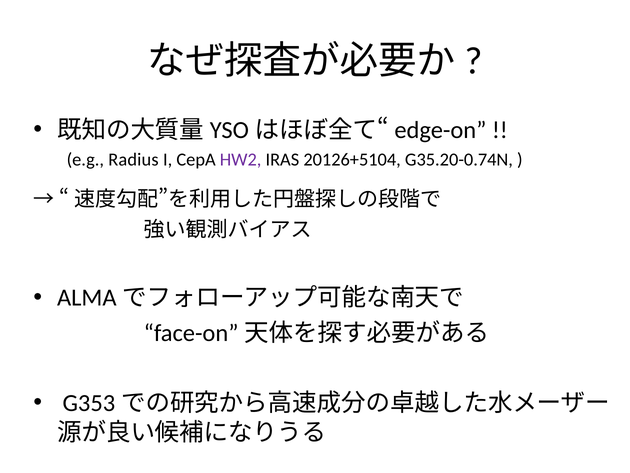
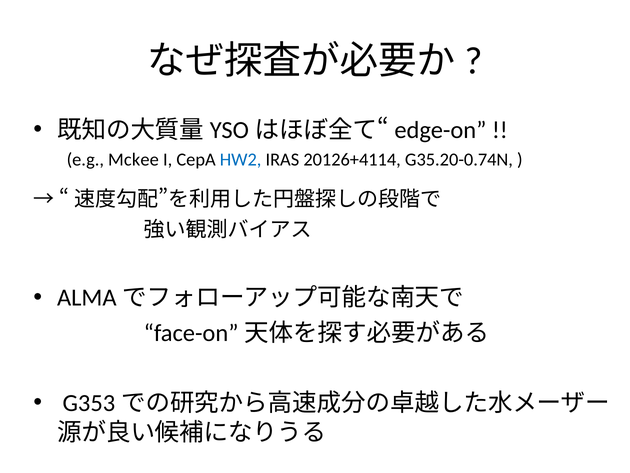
Radius: Radius -> Mckee (133, 159)
HW2 colour: purple -> blue (241, 159)
20126+5104: 20126+5104 -> 20126+4114 (352, 159)
